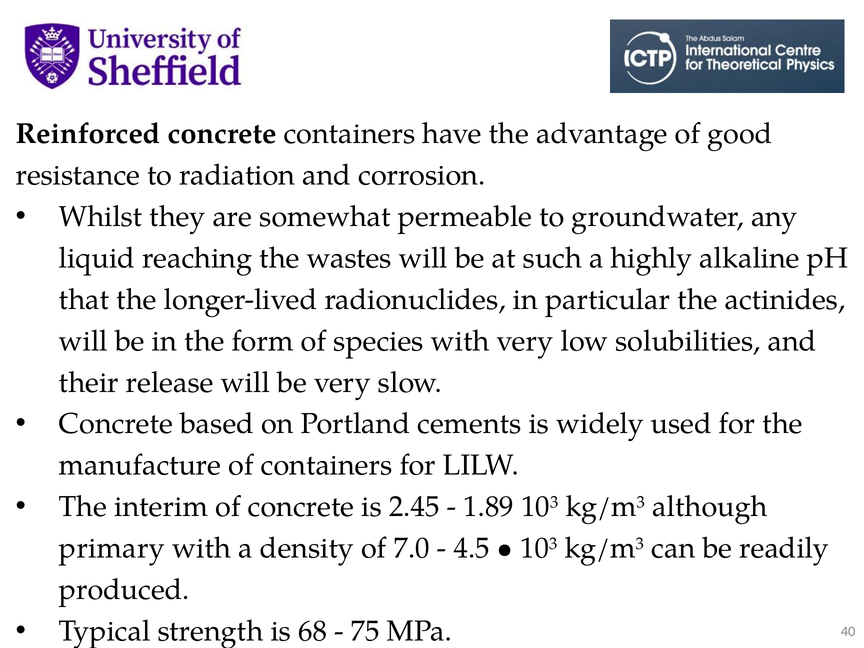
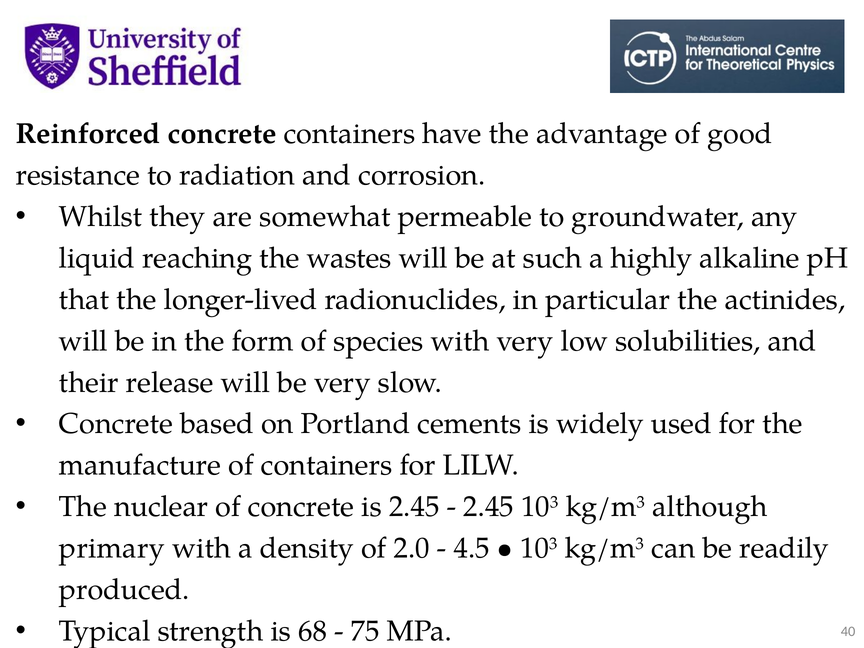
interim: interim -> nuclear (161, 507)
1.89: 1.89 -> 2.45 (489, 507)
7.0: 7.0 -> 2.0 (412, 548)
